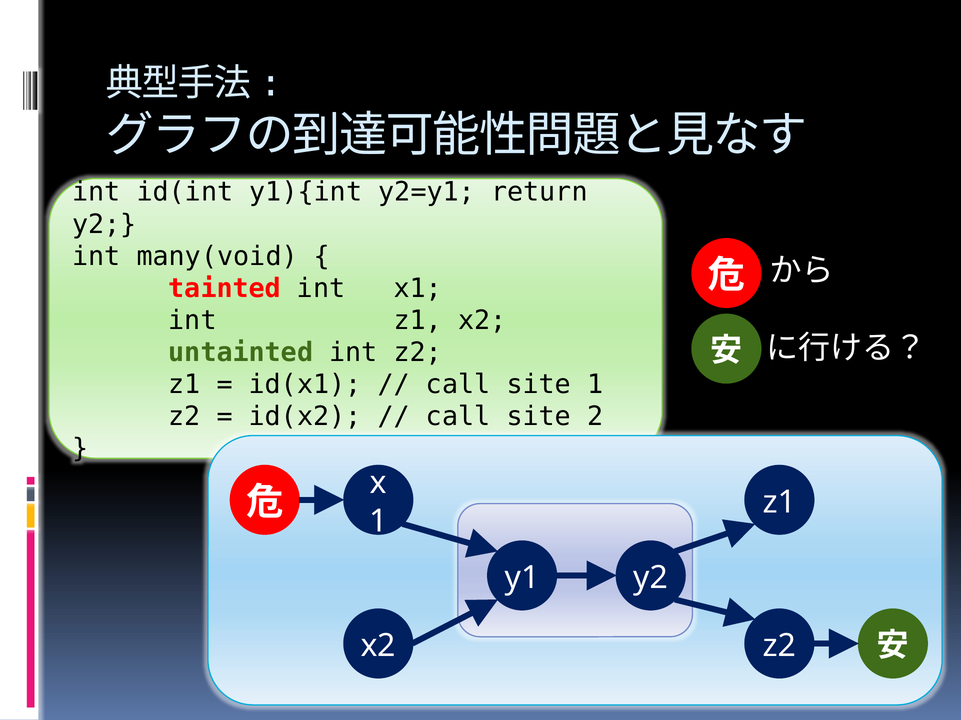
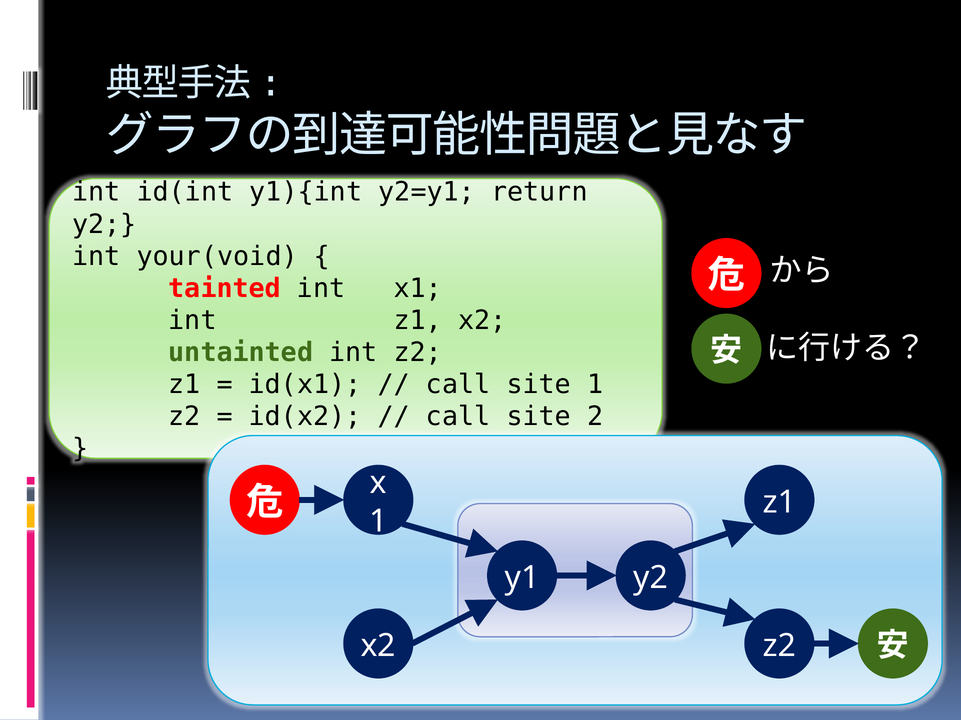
many(void: many(void -> your(void (217, 256)
